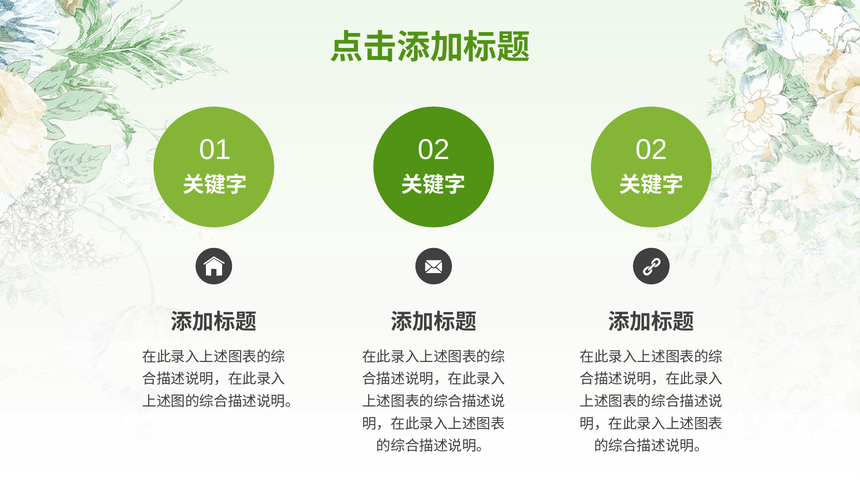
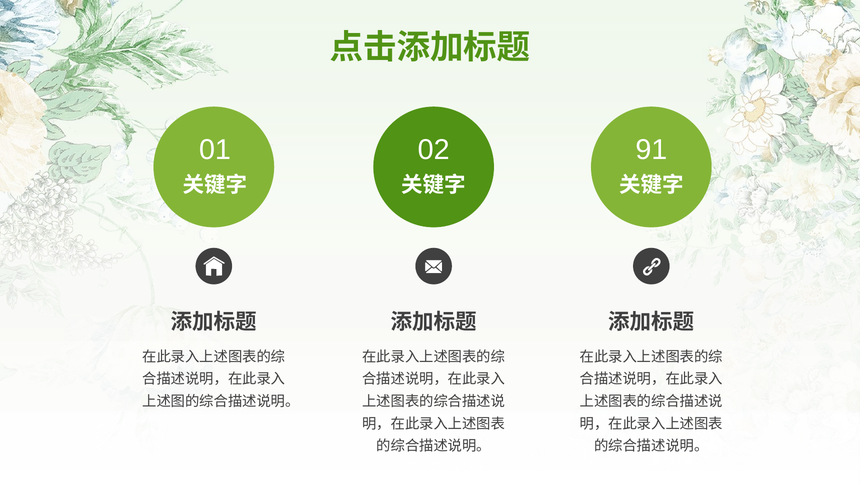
02 02: 02 -> 91 (651, 150)
